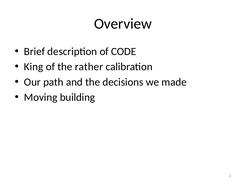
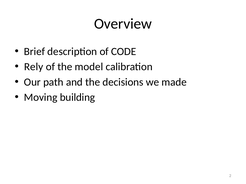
King: King -> Rely (34, 67)
rather: rather -> model (89, 67)
